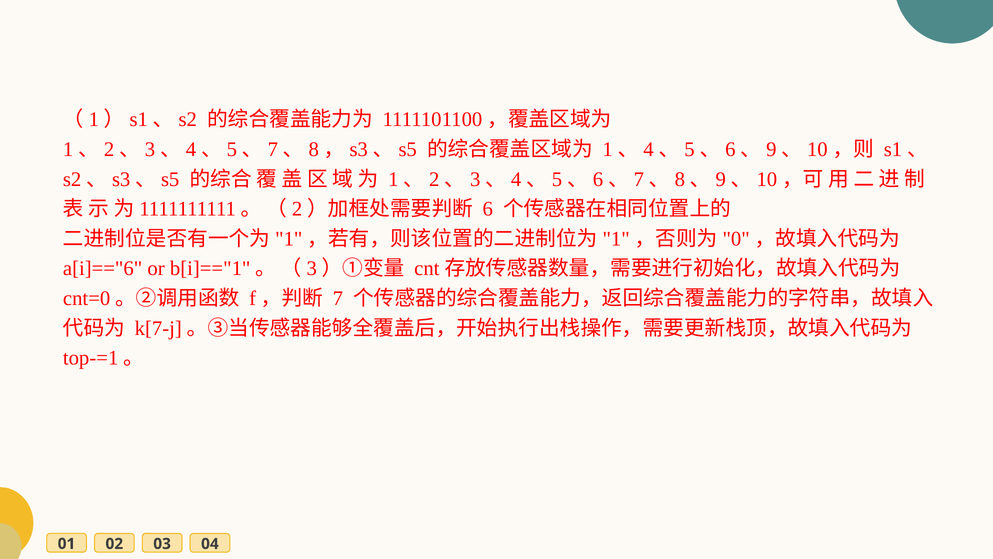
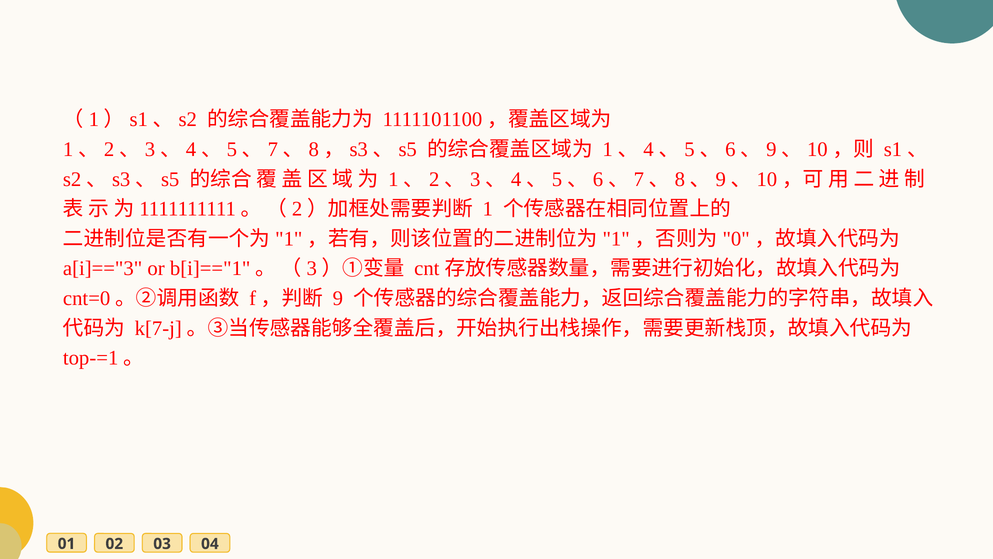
6: 6 -> 1 (488, 209)
a[i]=="6: a[i]=="6 -> a[i]=="3 (103, 268)
7: 7 -> 9 (338, 298)
